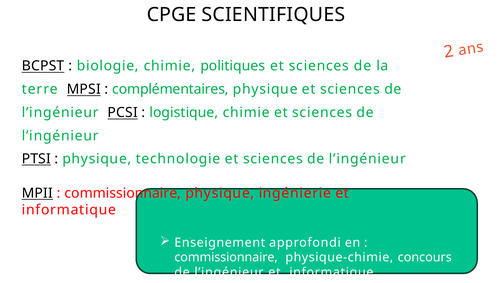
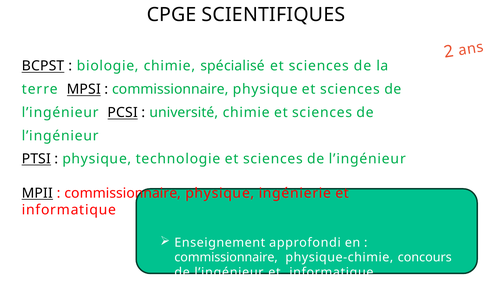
politiques: politiques -> spécialisé (233, 66)
complémentaires: complémentaires -> commissionnaire (170, 89)
logistique: logistique -> université (184, 113)
